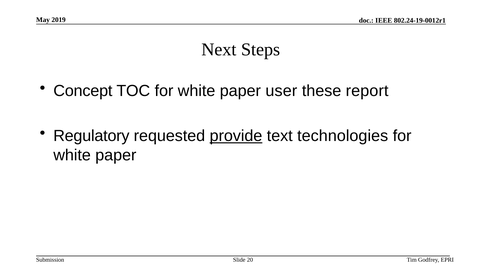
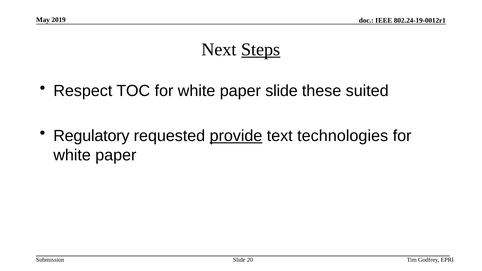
Steps underline: none -> present (261, 49)
Concept: Concept -> Respect (83, 91)
user: user -> slide (282, 91)
report: report -> suited (367, 91)
